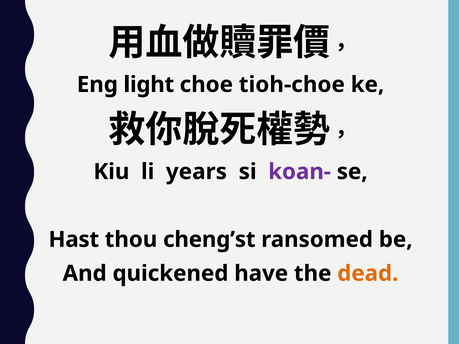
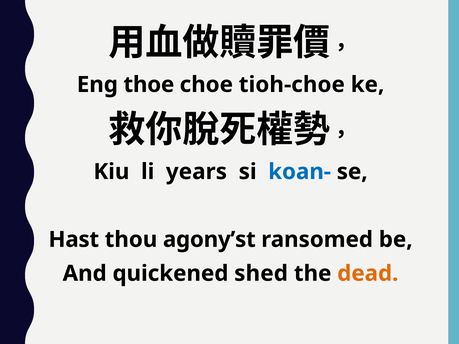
light: light -> thoe (149, 85)
koan- colour: purple -> blue (300, 172)
cheng’st: cheng’st -> agony’st (209, 240)
have: have -> shed (261, 274)
